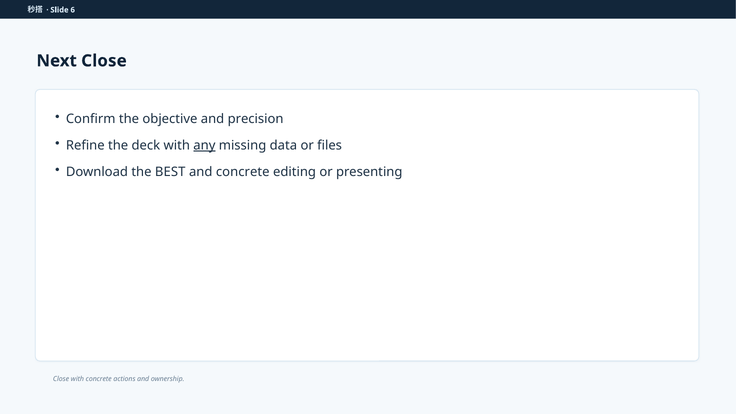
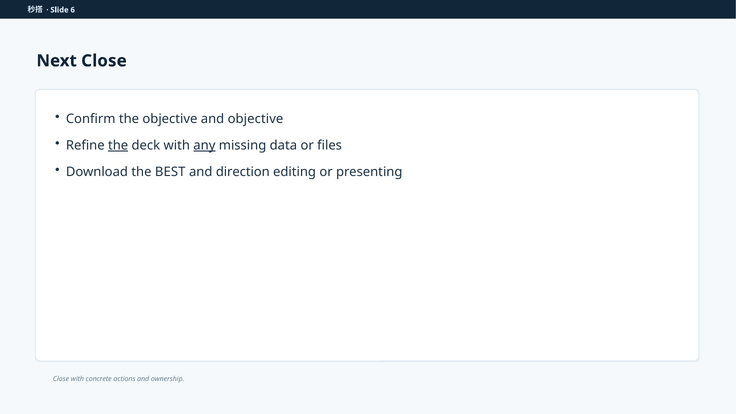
and precision: precision -> objective (255, 119)
the underline: none -> present (118, 145)
and concrete: concrete -> direction (243, 172)
